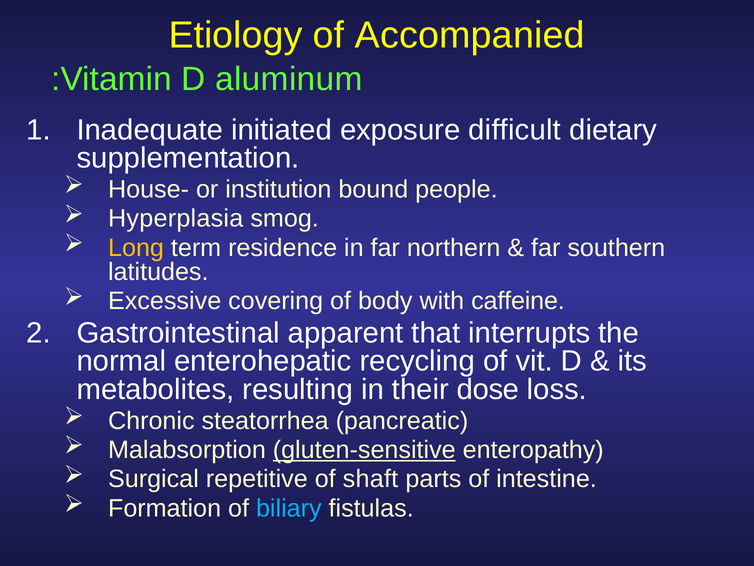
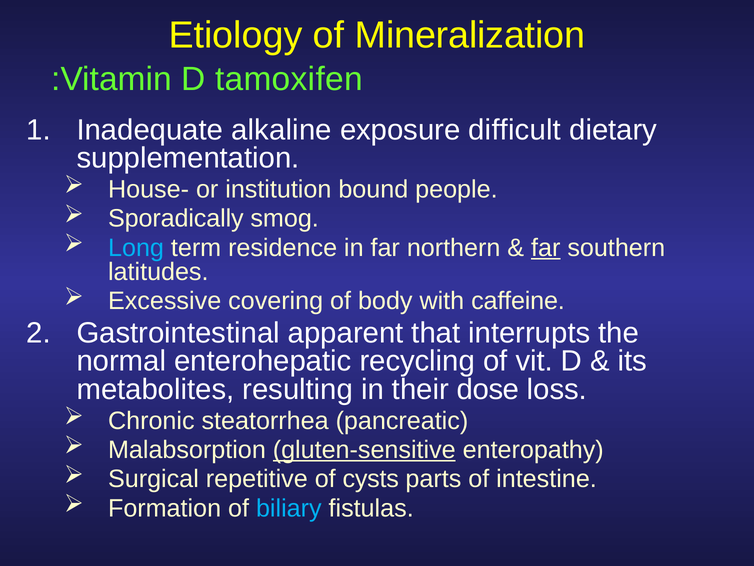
Accompanied: Accompanied -> Mineralization (470, 35)
aluminum: aluminum -> tamoxifen (289, 79)
initiated: initiated -> alkaline (281, 130)
Hyperplasia: Hyperplasia -> Sporadically (176, 218)
Long colour: yellow -> light blue (136, 248)
far underline: none -> present (546, 248)
shaft: shaft -> cysts (371, 479)
